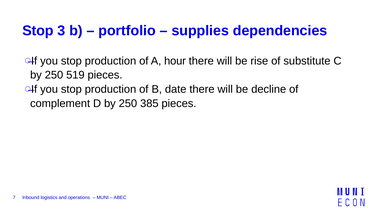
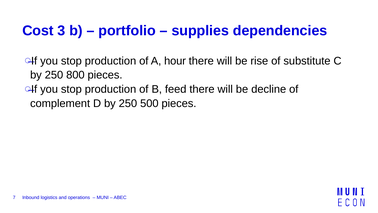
Stop: Stop -> Cost (38, 31)
519: 519 -> 800 (75, 75)
date: date -> feed (176, 89)
385: 385 -> 500 (149, 103)
